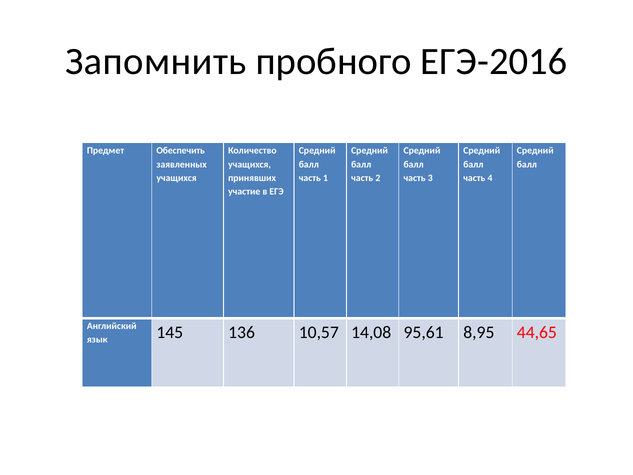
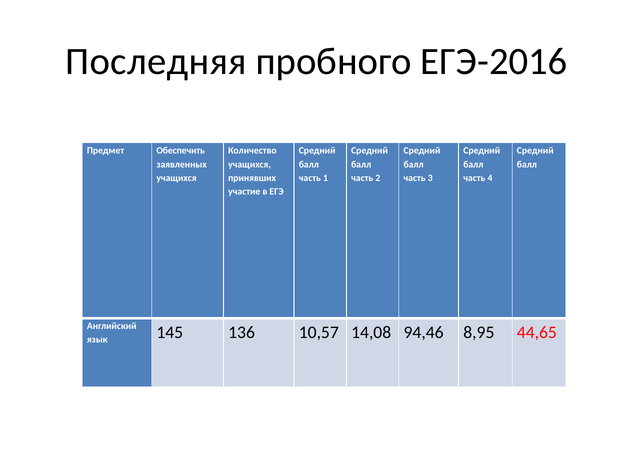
Запомнить: Запомнить -> Последняя (156, 61)
95,61: 95,61 -> 94,46 (424, 332)
